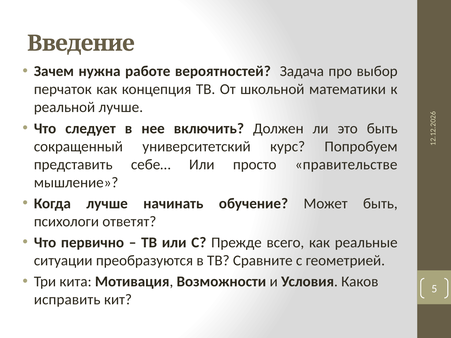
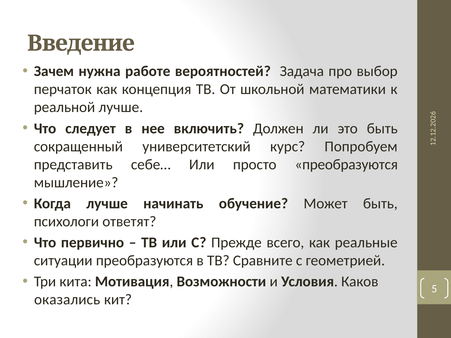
просто правительстве: правительстве -> преобразуются (346, 165)
исправить: исправить -> оказались (67, 300)
